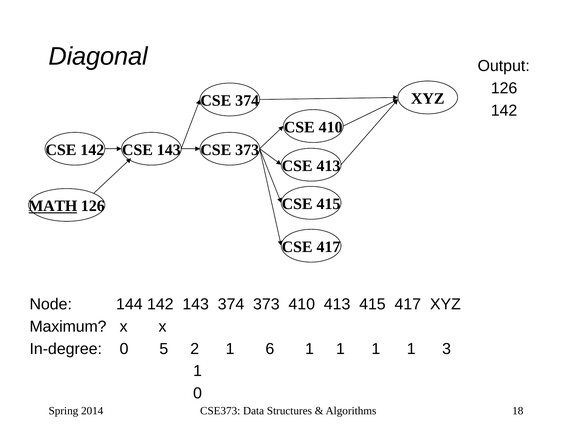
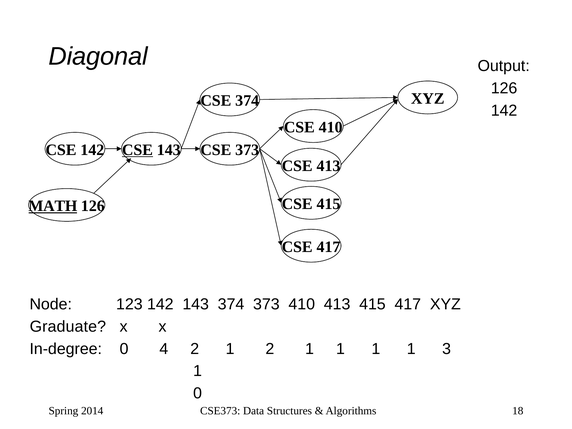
CSE underline: none -> present (137, 150)
144: 144 -> 123 (129, 304)
Maximum: Maximum -> Graduate (68, 327)
5: 5 -> 4 (164, 349)
1 6: 6 -> 2 (270, 349)
